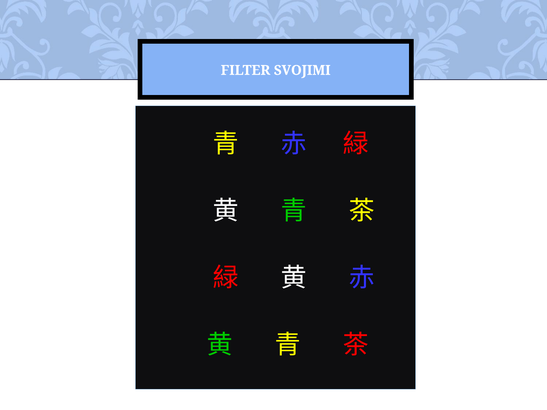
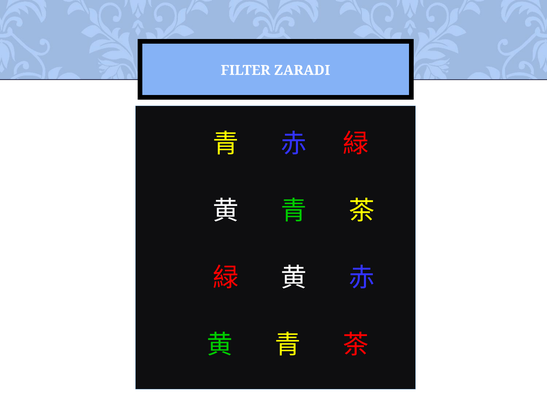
SVOJIMI: SVOJIMI -> ZARADI (302, 70)
